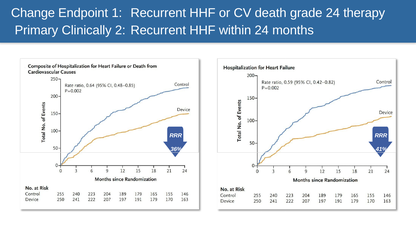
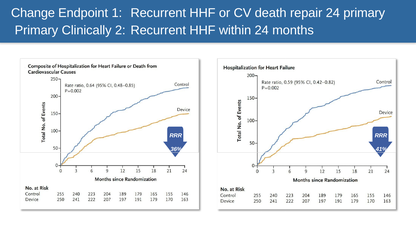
grade: grade -> repair (306, 13)
24 therapy: therapy -> primary (364, 13)
